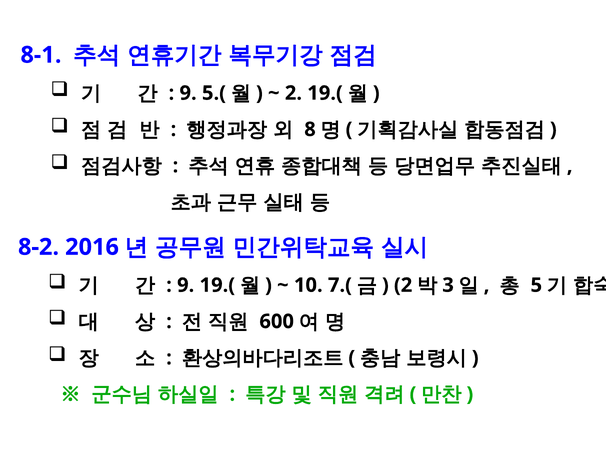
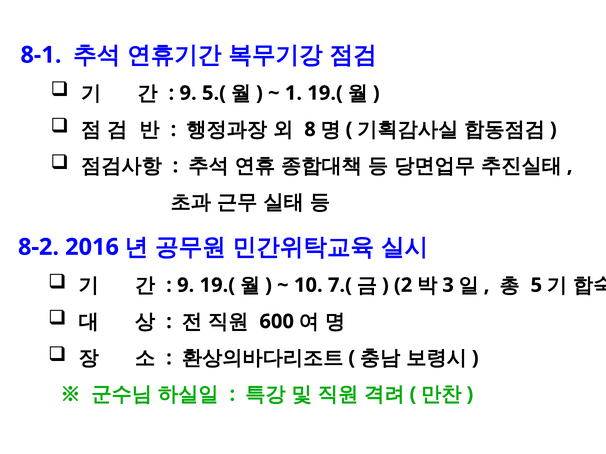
2: 2 -> 1 (293, 93)
